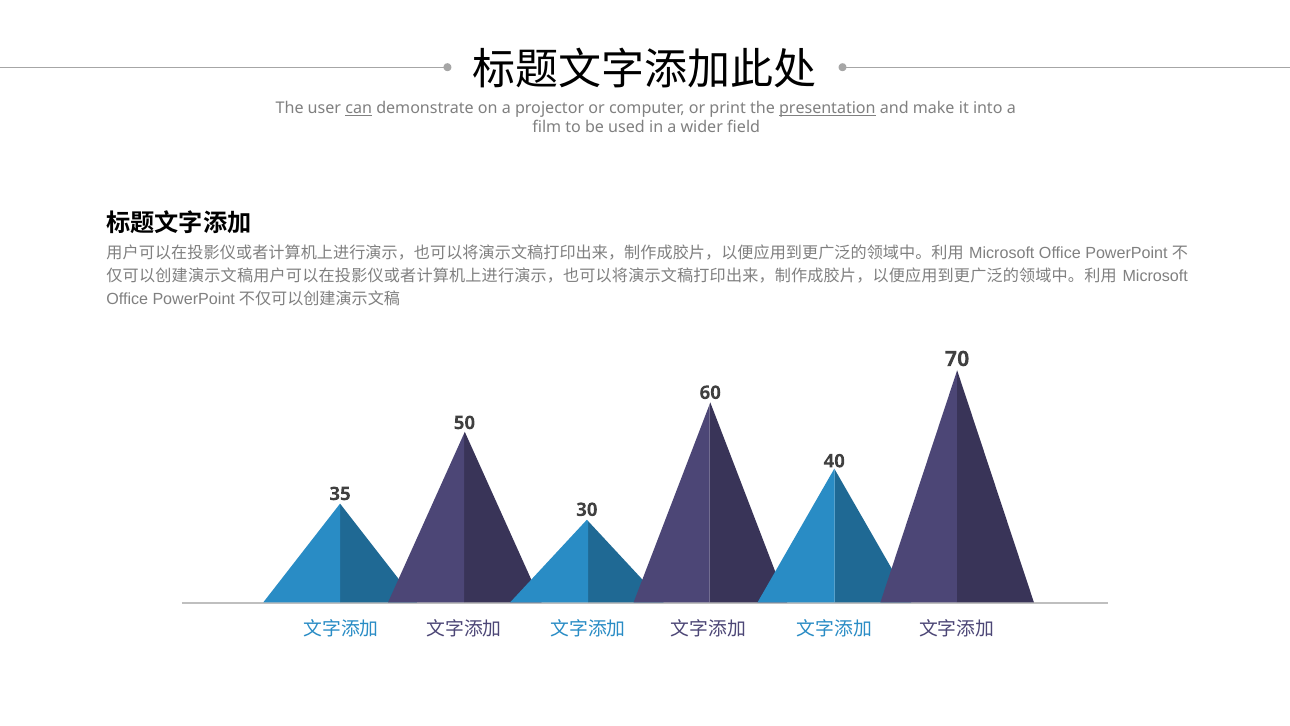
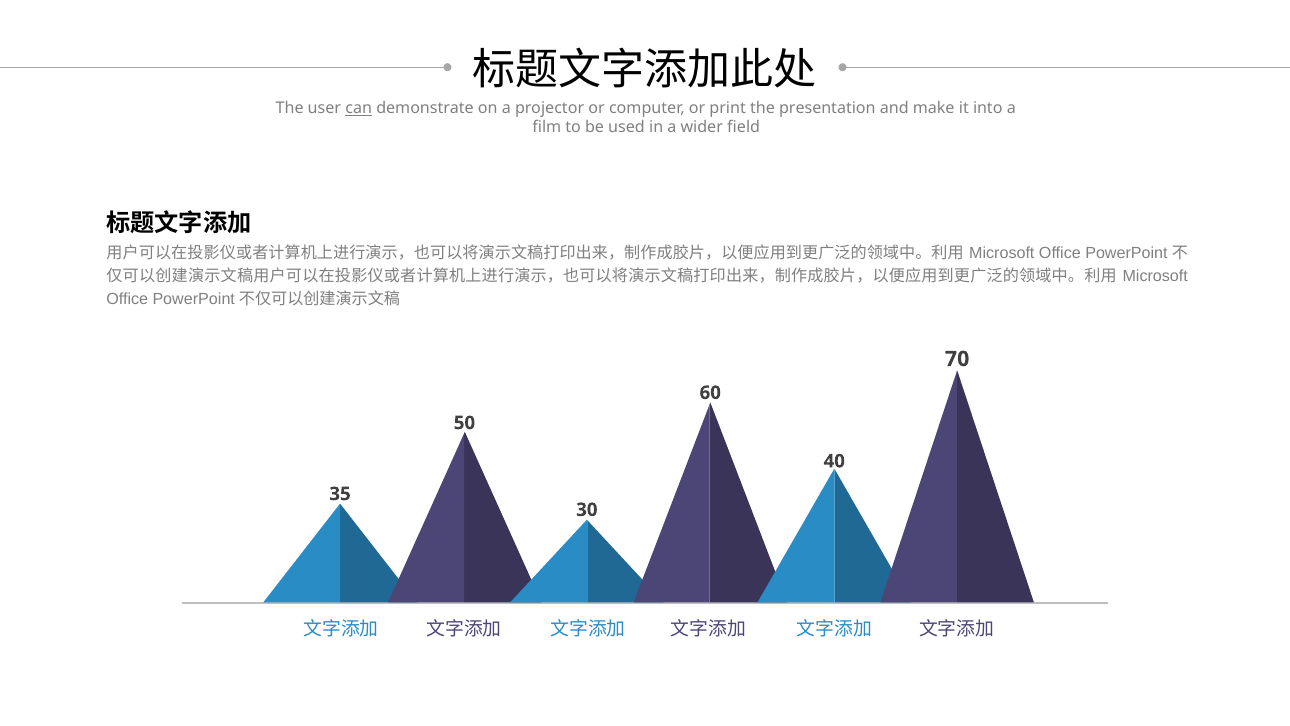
presentation underline: present -> none (827, 108)
